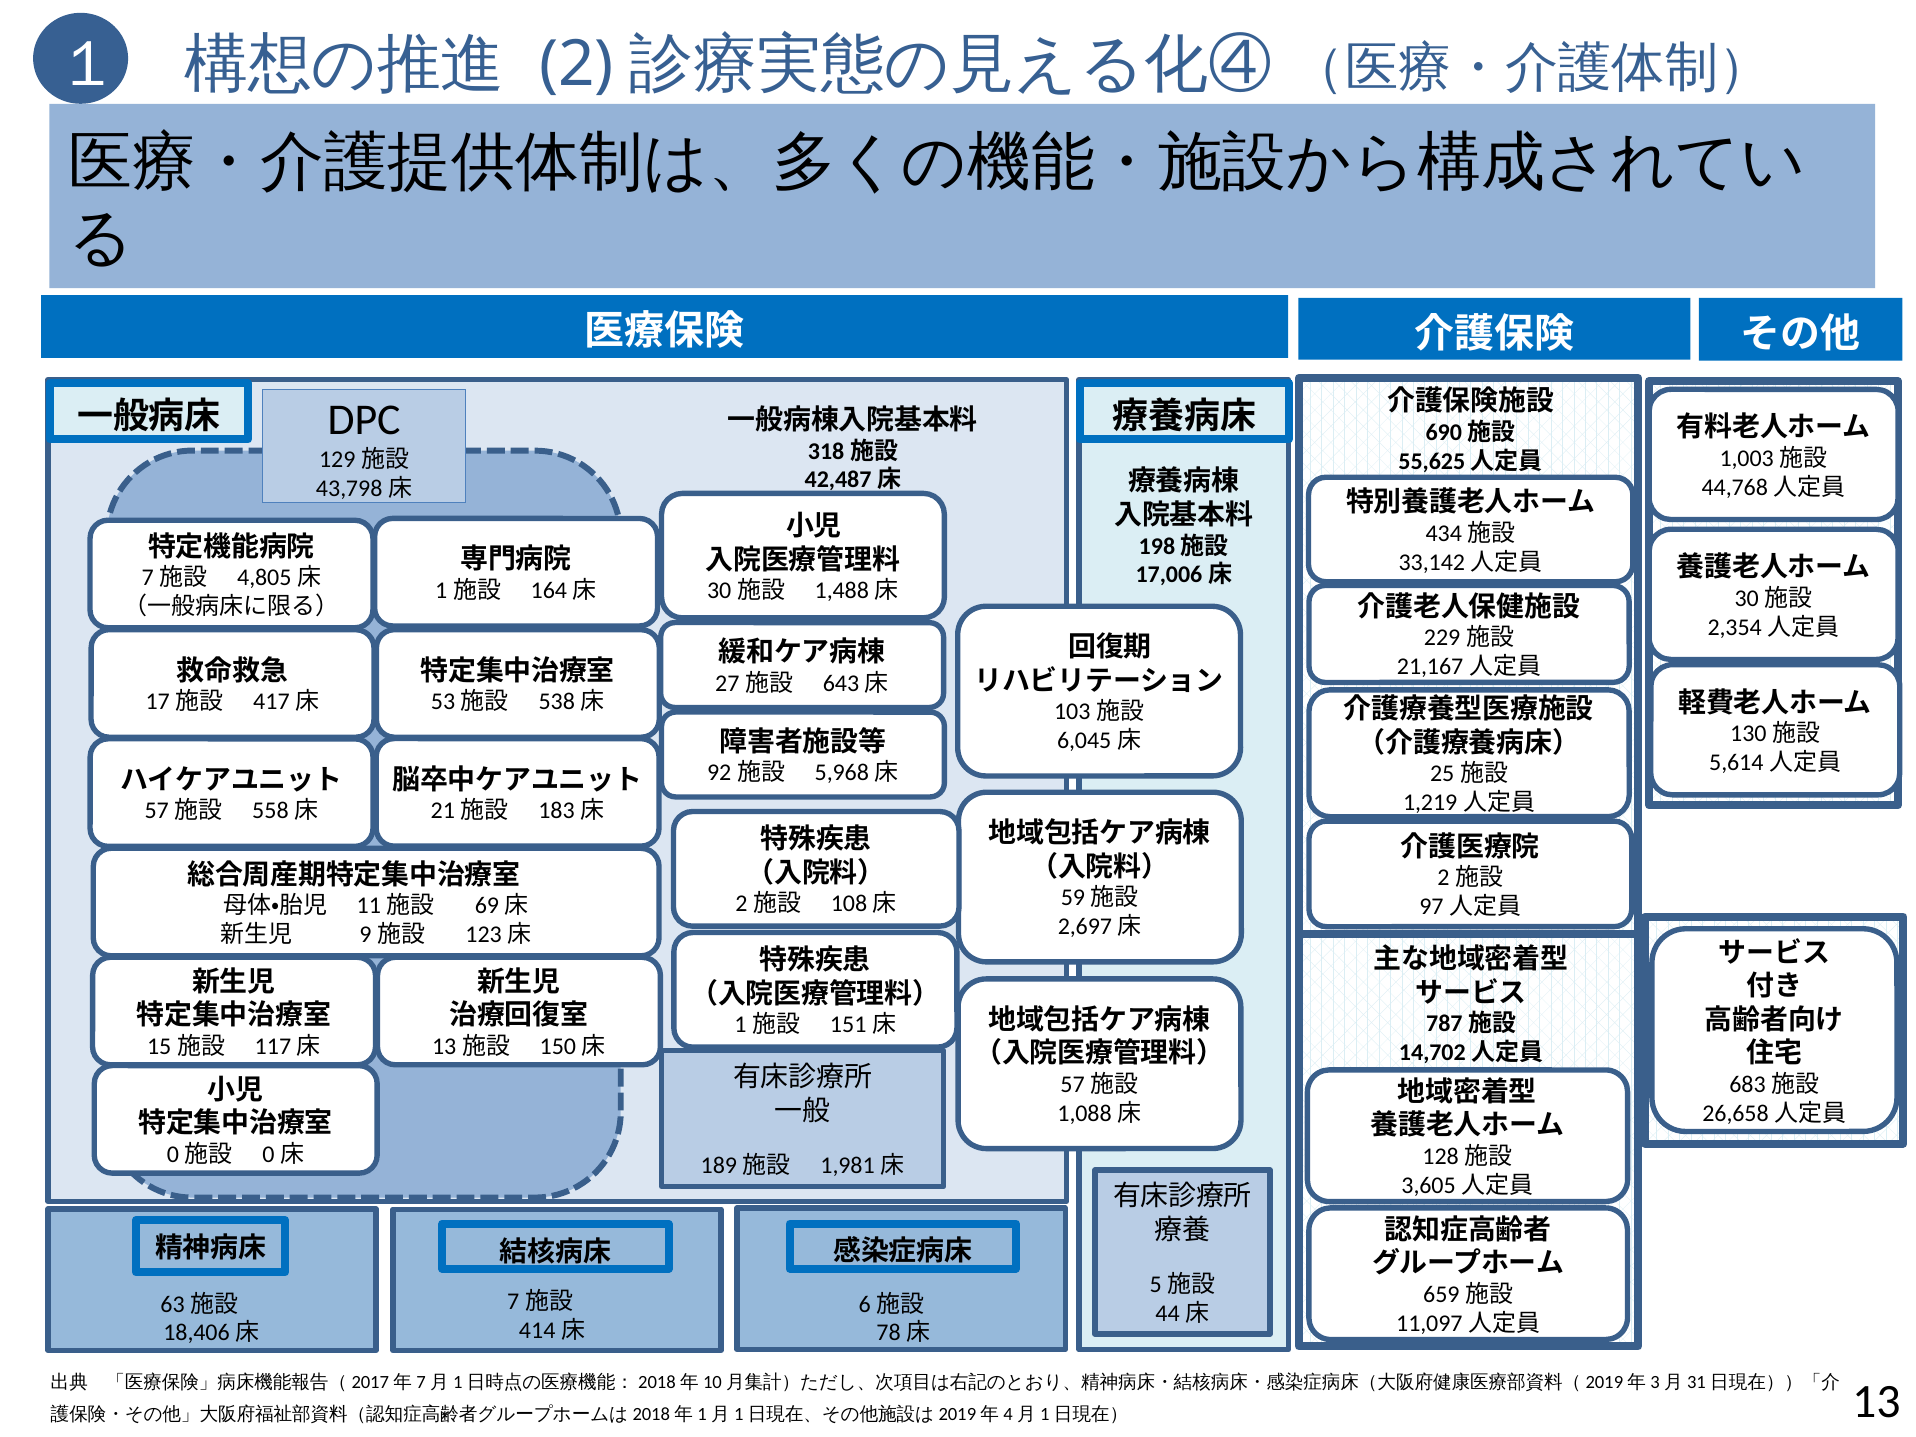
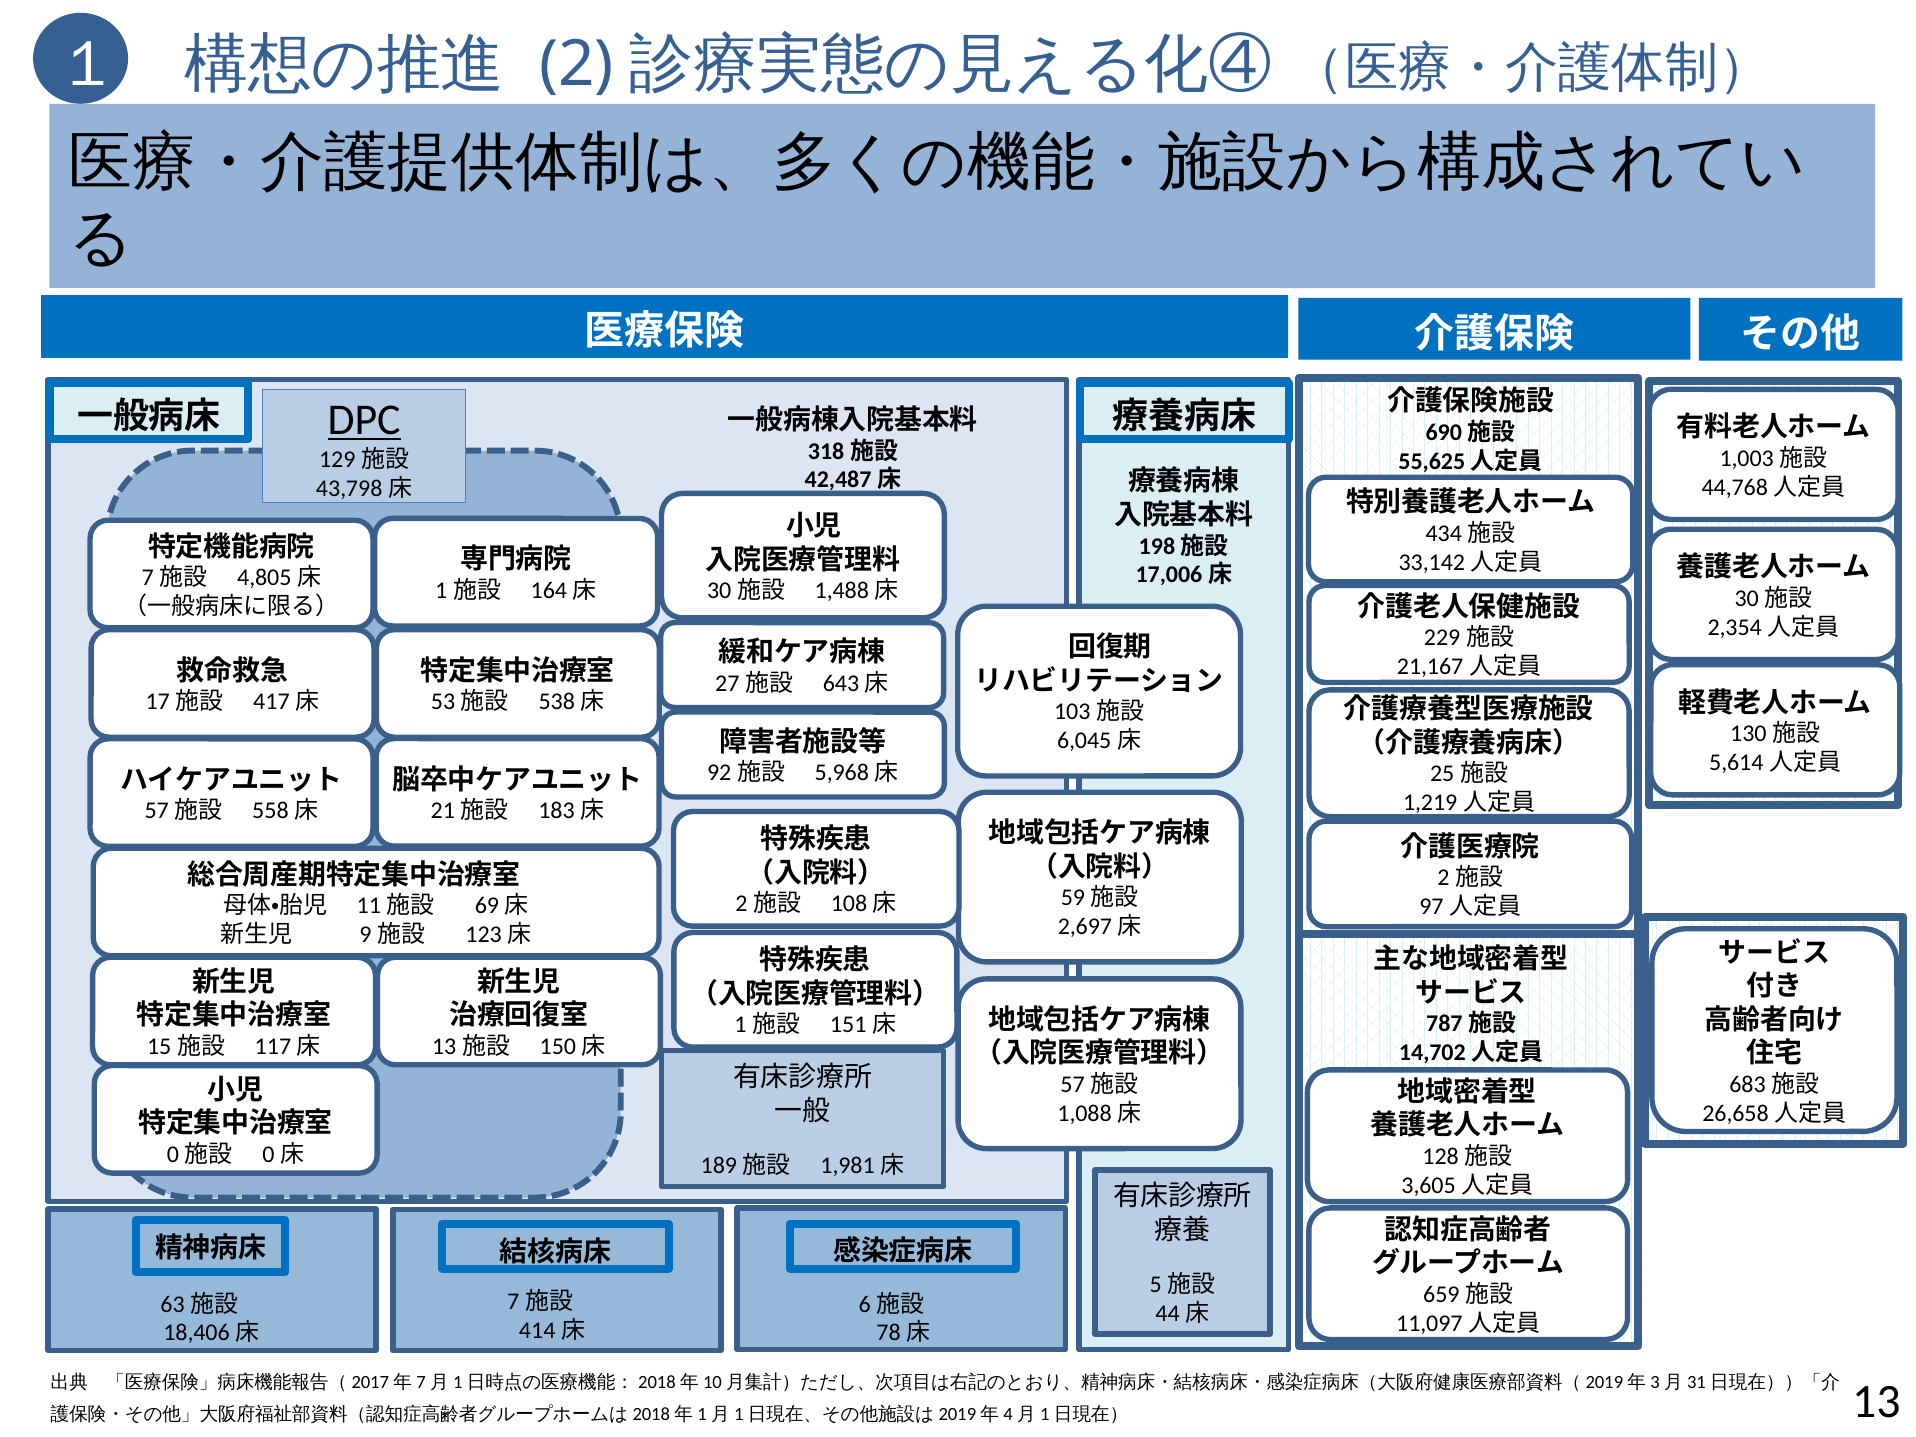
DPC underline: none -> present (364, 420)
